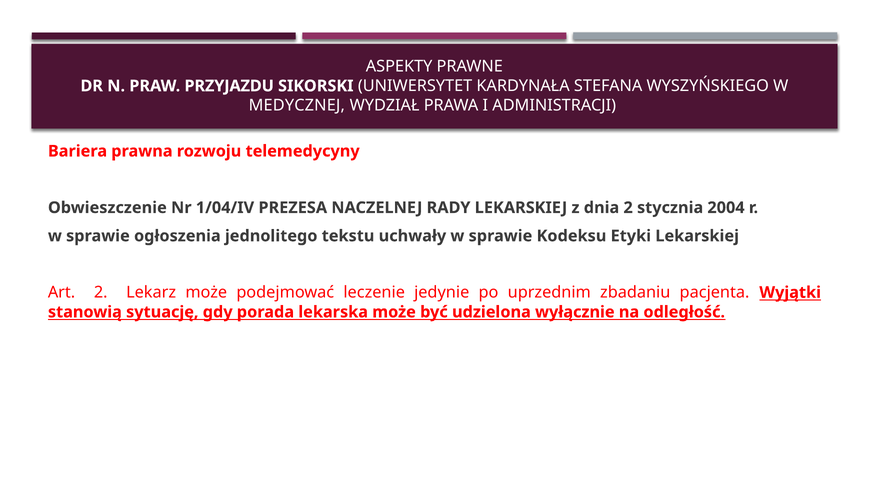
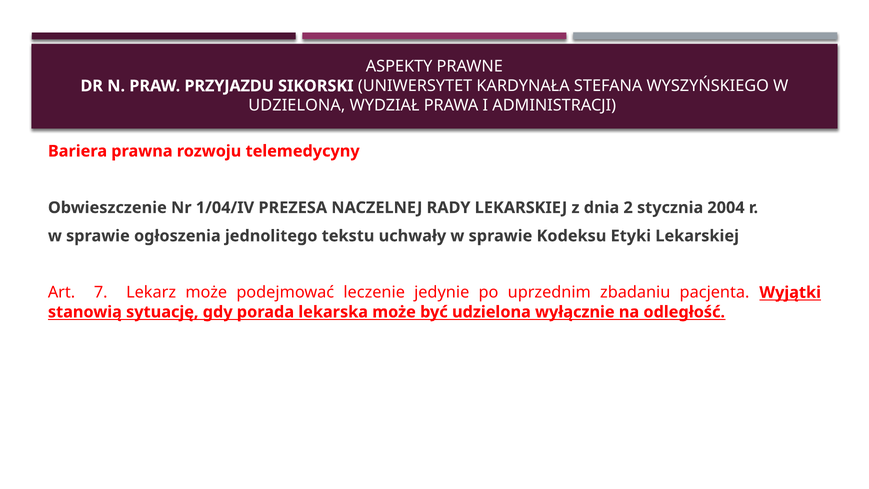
MEDYCZNEJ: MEDYCZNEJ -> UDZIELONA (297, 105)
Art 2: 2 -> 7 (101, 292)
